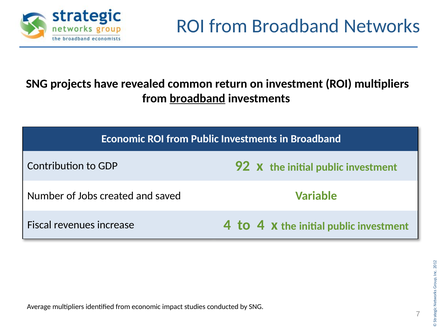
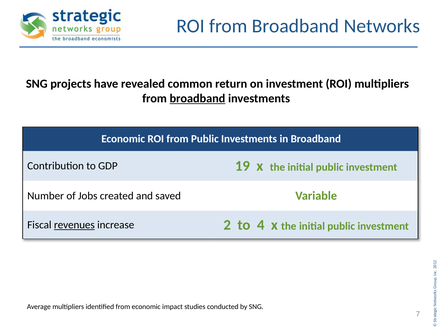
92: 92 -> 19 (242, 166)
revenues underline: none -> present (74, 225)
increase 4: 4 -> 2 (227, 225)
